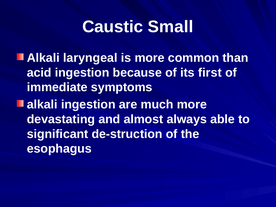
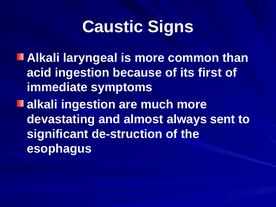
Small: Small -> Signs (171, 27)
able: able -> sent (223, 119)
